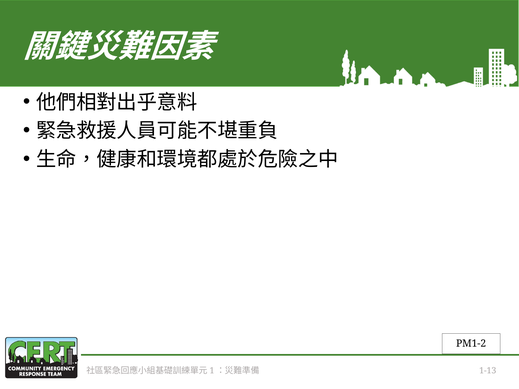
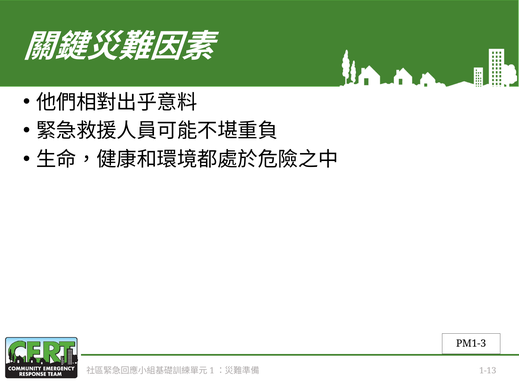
PM1-2: PM1-2 -> PM1-3 (471, 344)
